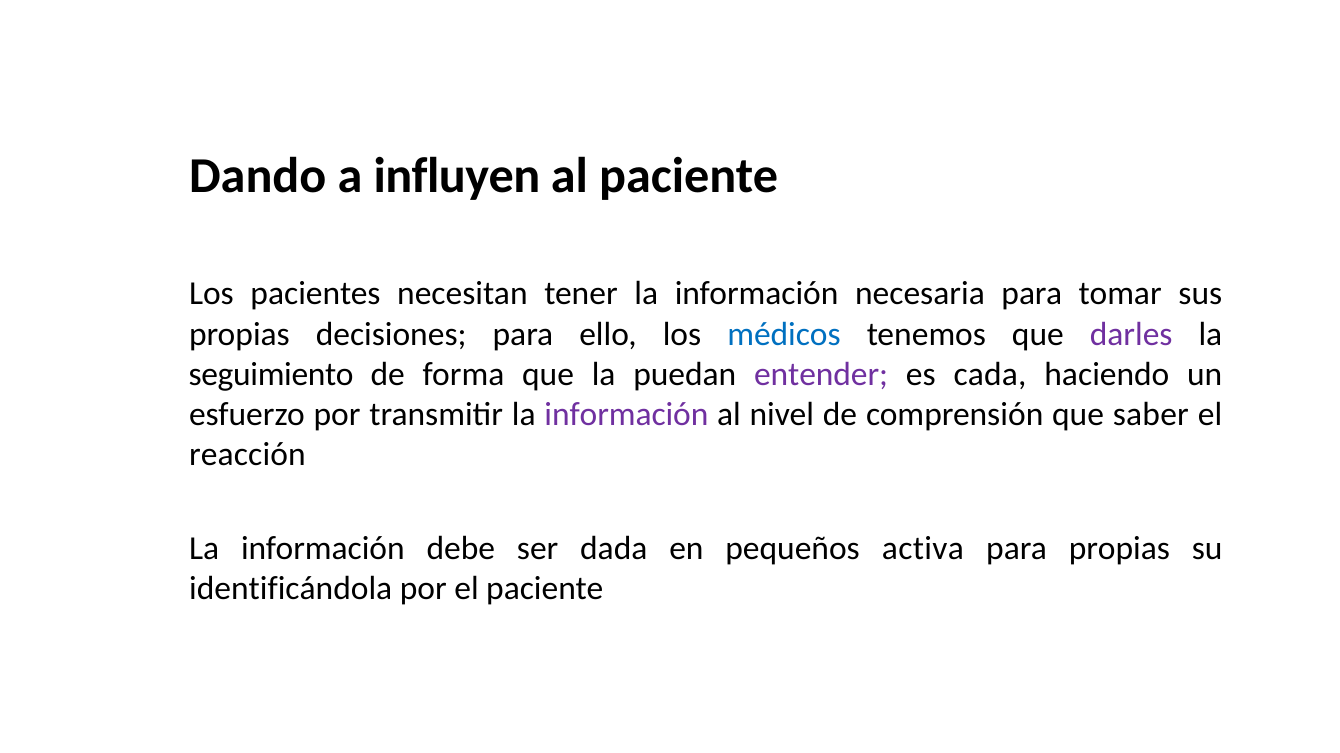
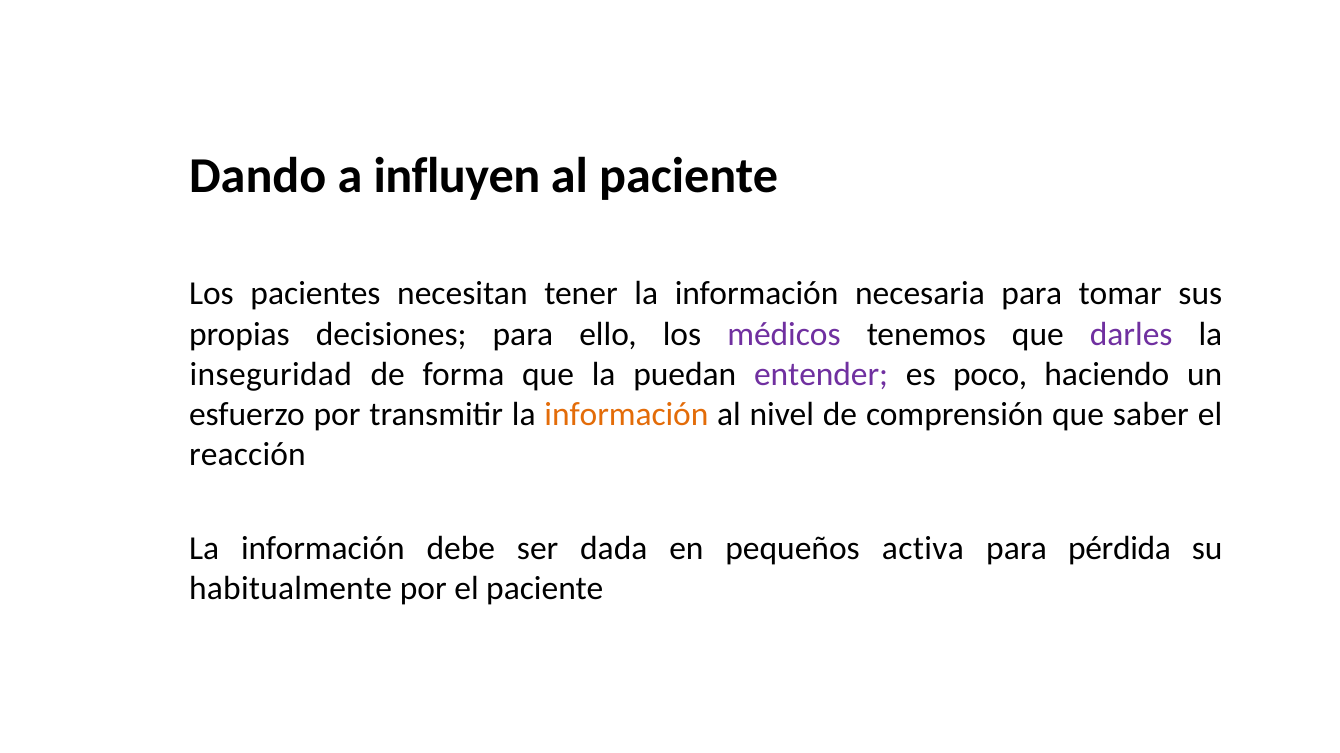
médicos colour: blue -> purple (784, 334)
seguimiento: seguimiento -> inseguridad (271, 375)
cada: cada -> poco (990, 375)
información colour: purple -> orange (626, 415)
para propias: propias -> pérdida (1120, 549)
identificándola: identificándola -> habitualmente (291, 589)
